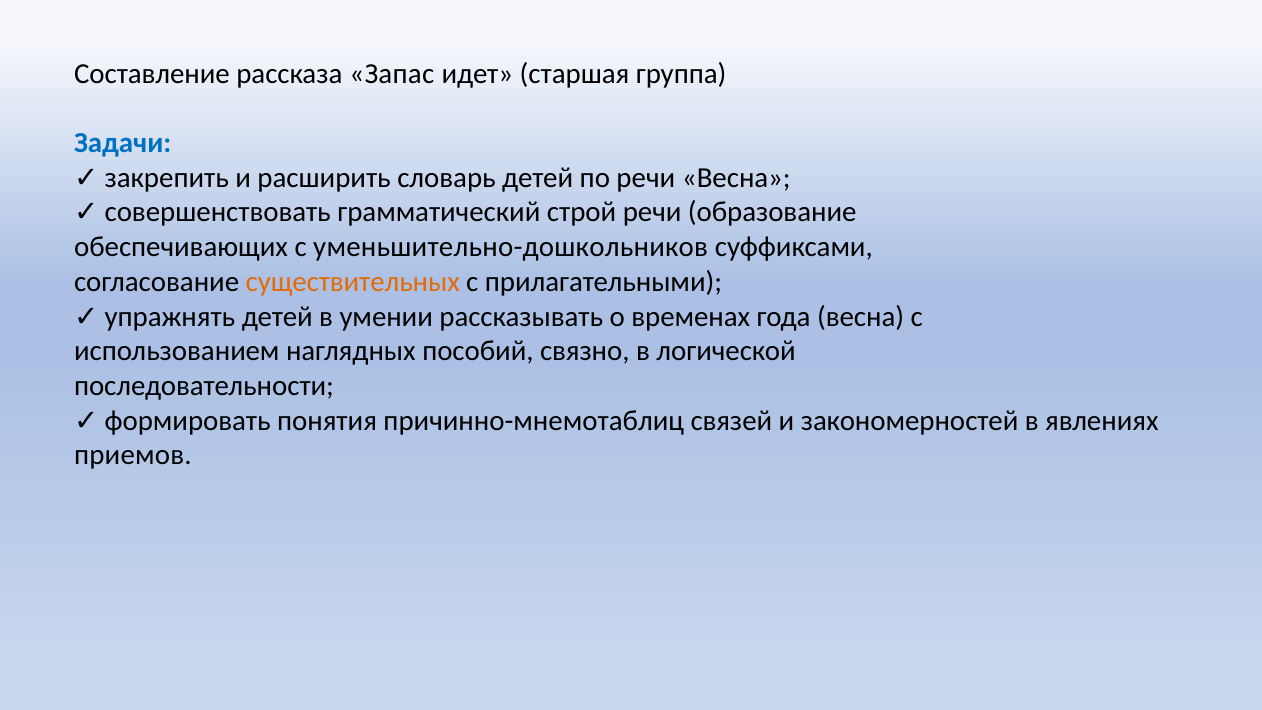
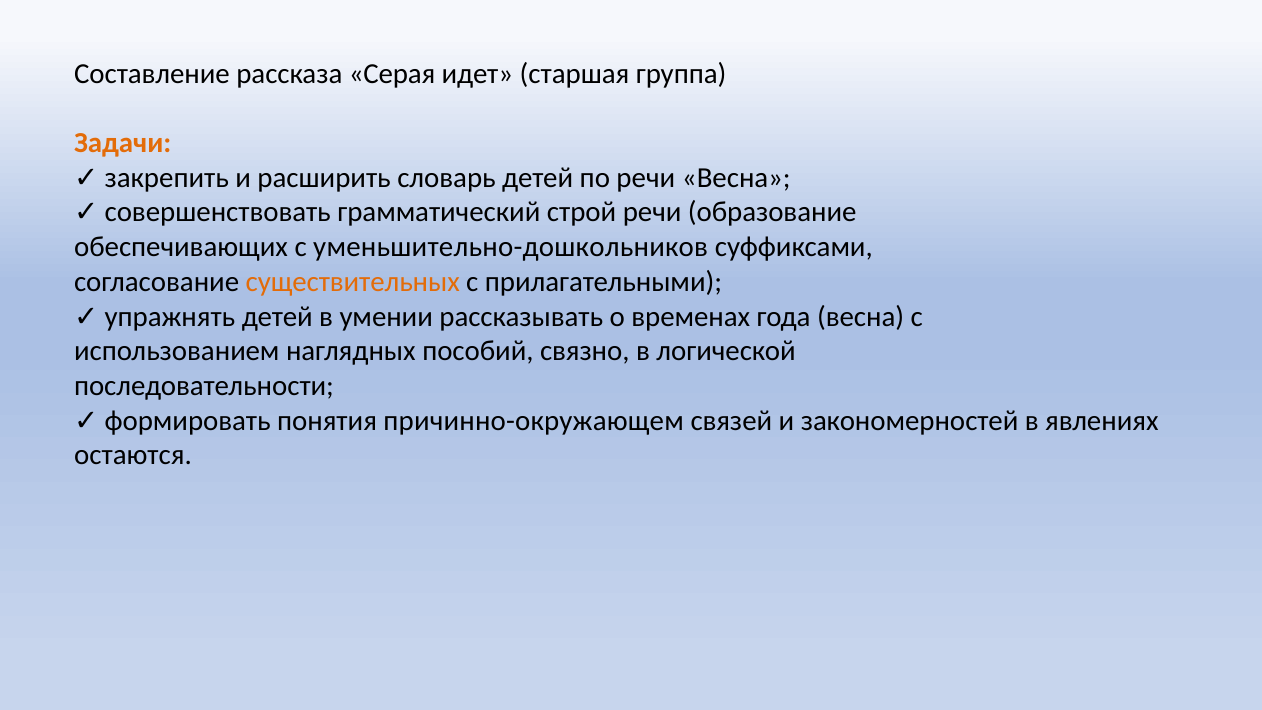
Запас: Запас -> Серая (392, 74)
Задачи colour: blue -> orange (123, 143)
причинно-мнемотаблиц: причинно-мнемотаблиц -> причинно-окружающем (534, 421)
приемов: приемов -> остаются (133, 455)
